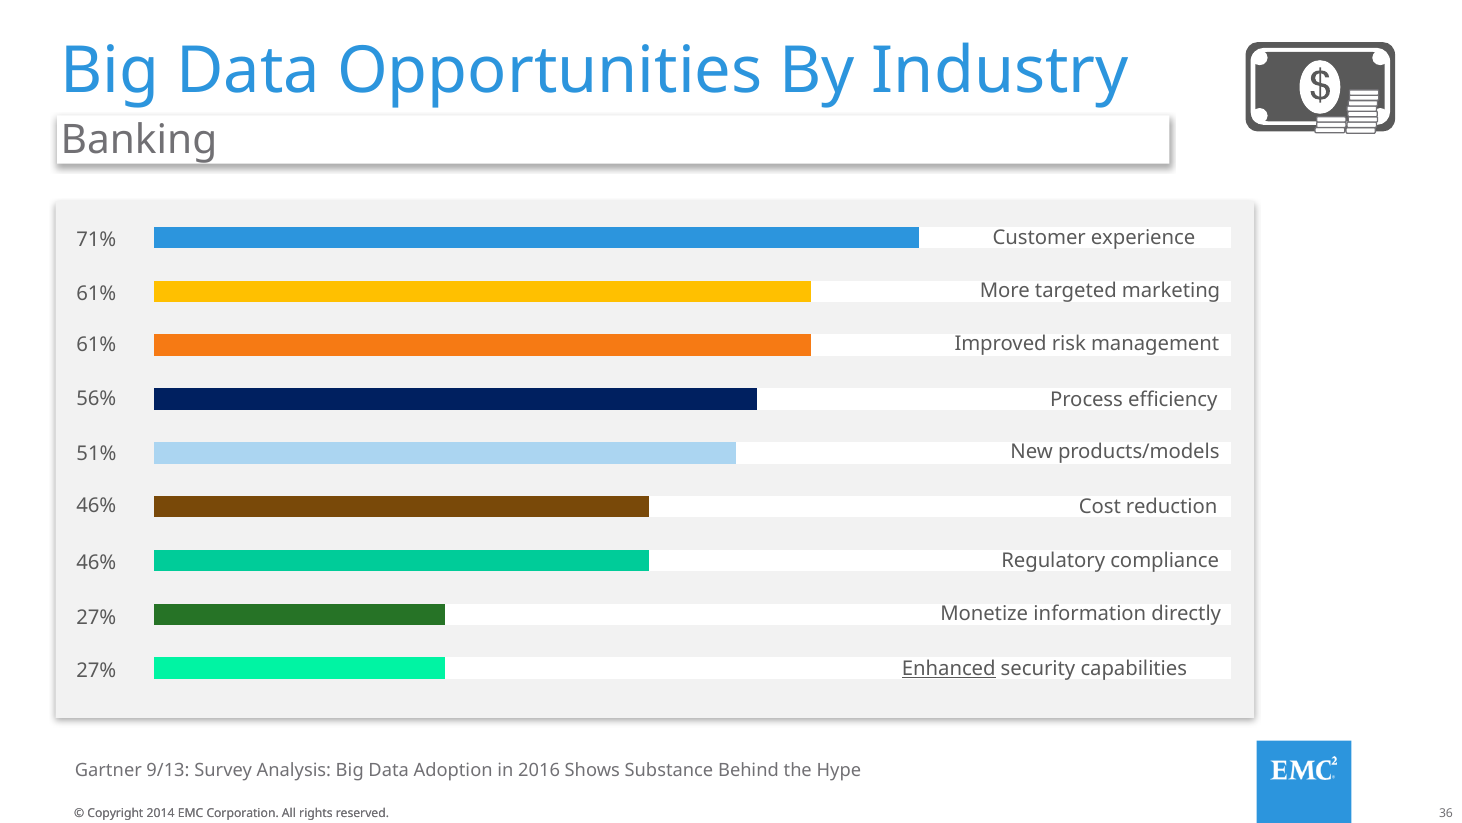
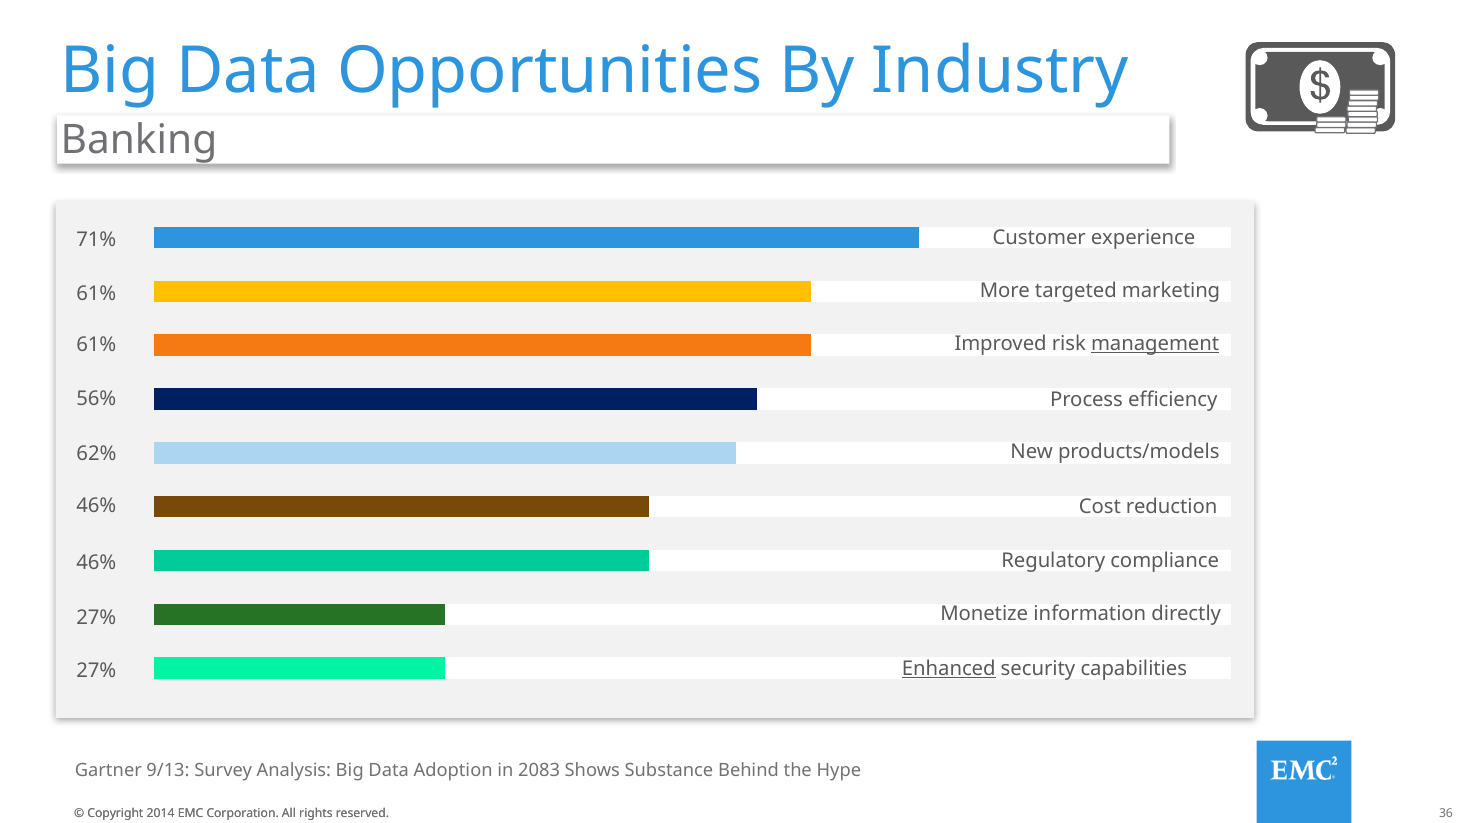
management underline: none -> present (1155, 344)
51%: 51% -> 62% (96, 453)
2016: 2016 -> 2083 (539, 770)
